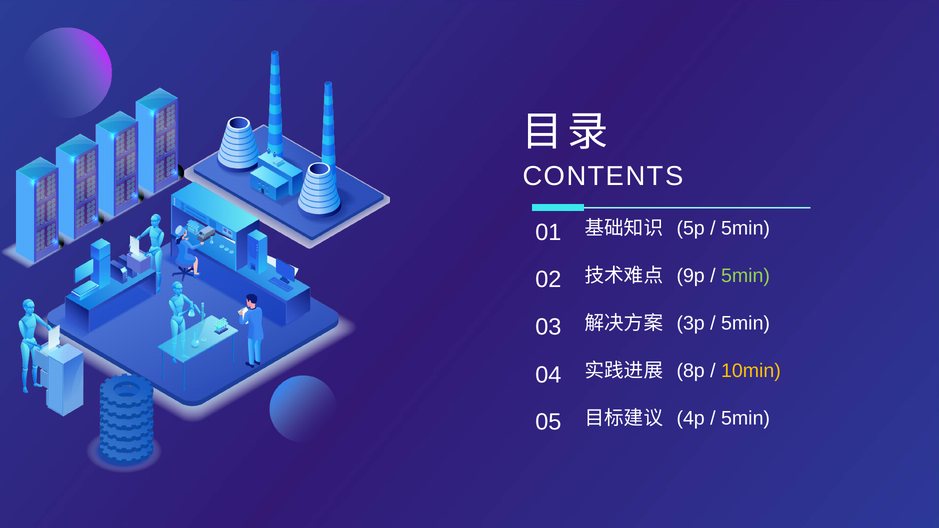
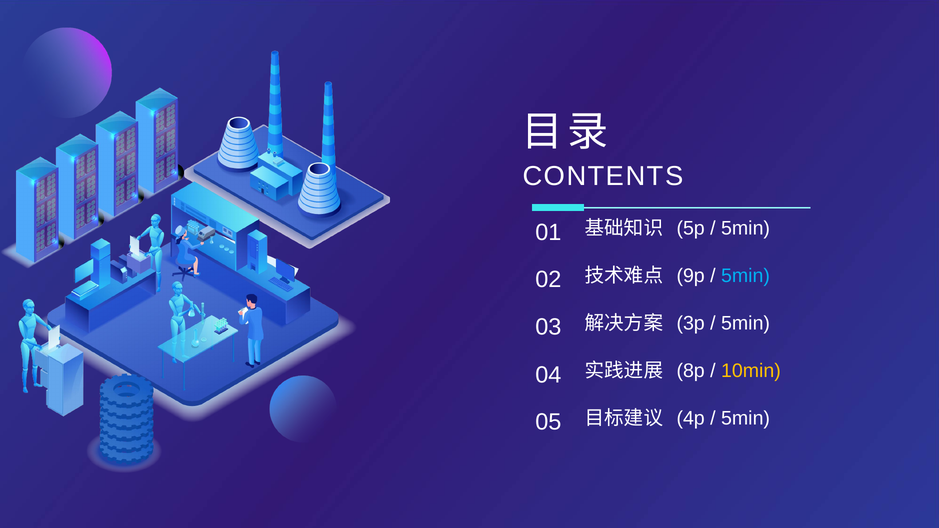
5min colour: light green -> light blue (746, 276)
